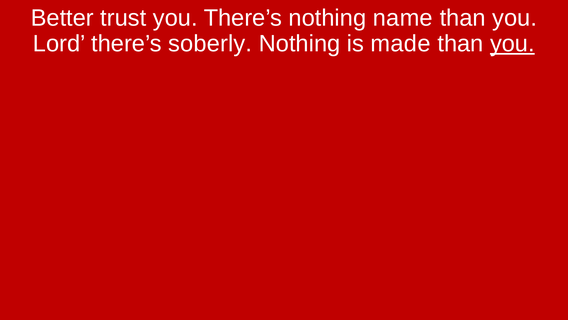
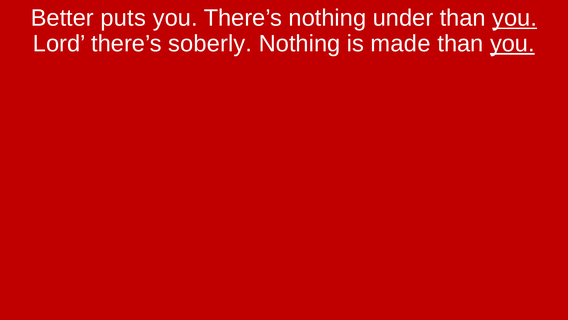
trust: trust -> puts (123, 18)
name: name -> under (403, 18)
you underline: none -> present (515, 18)
